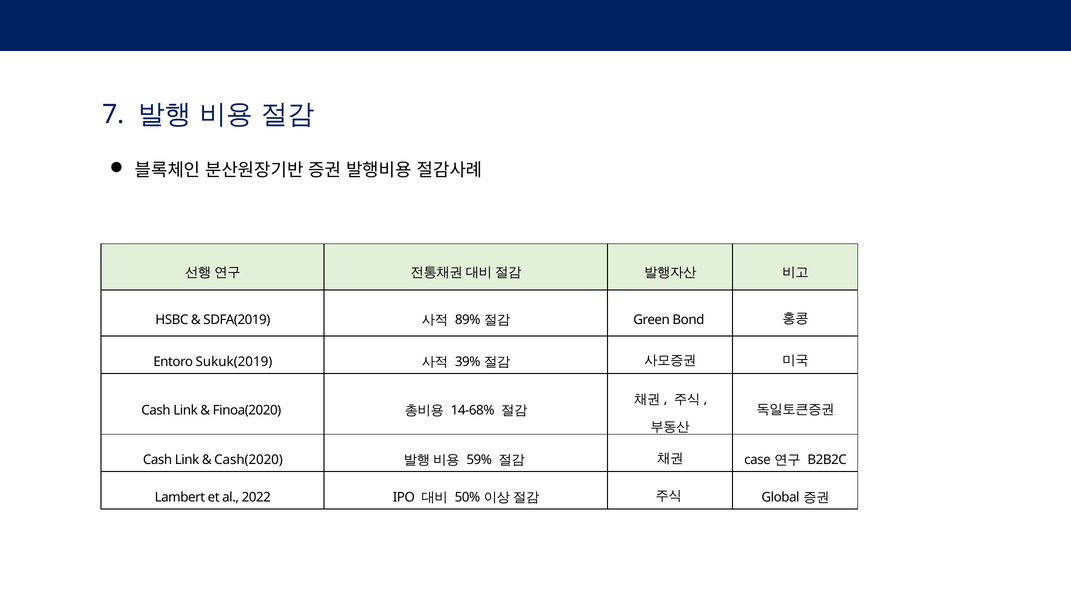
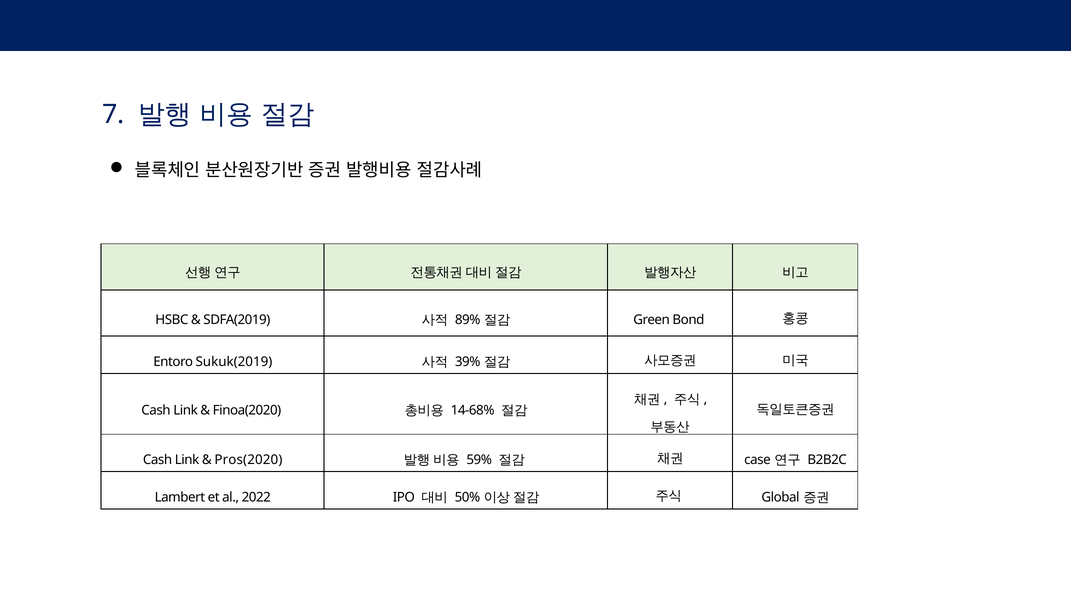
Cash(2020: Cash(2020 -> Pros(2020 (248, 460)
